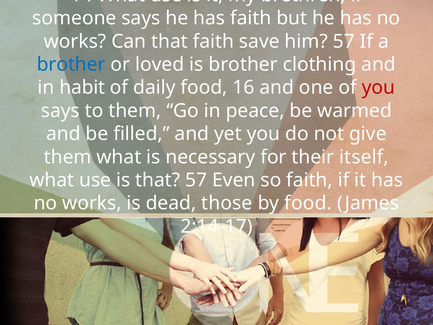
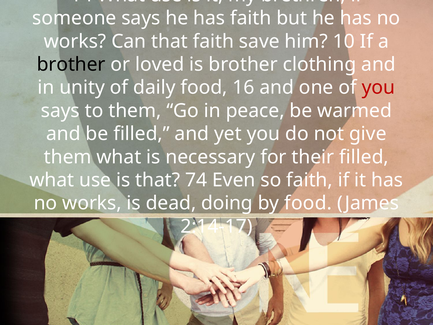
him 57: 57 -> 10 (344, 41)
brother colour: blue -> black (71, 64)
habit: habit -> unity (82, 88)
their itself: itself -> filled (364, 157)
that 57: 57 -> 74 (196, 180)
those: those -> doing (227, 203)
